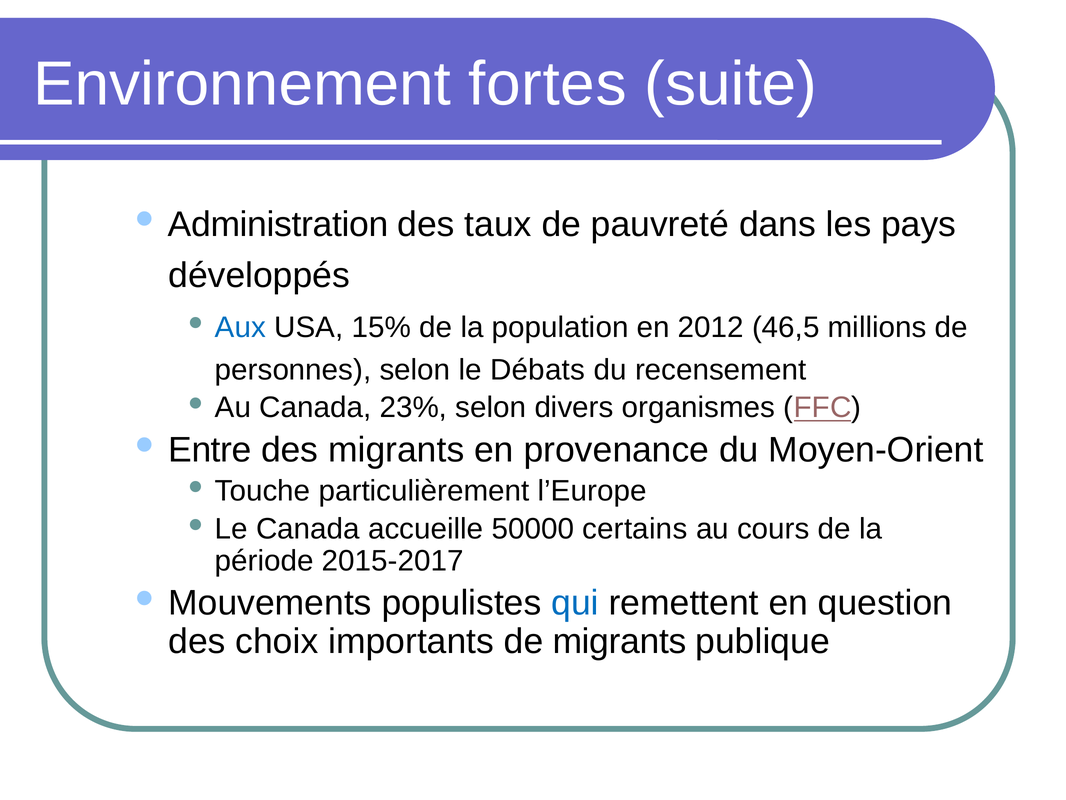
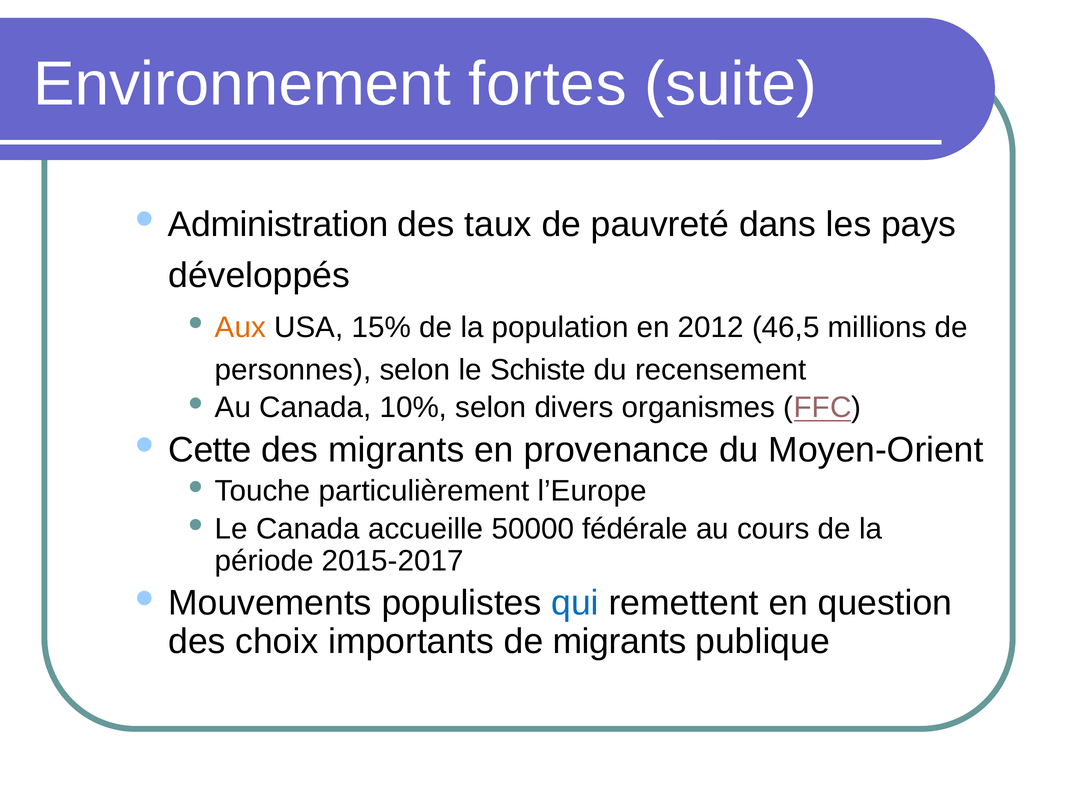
Aux colour: blue -> orange (240, 327)
Débats: Débats -> Schiste (538, 370)
23%: 23% -> 10% (413, 407)
Entre: Entre -> Cette (210, 450)
certains: certains -> fédérale (635, 529)
